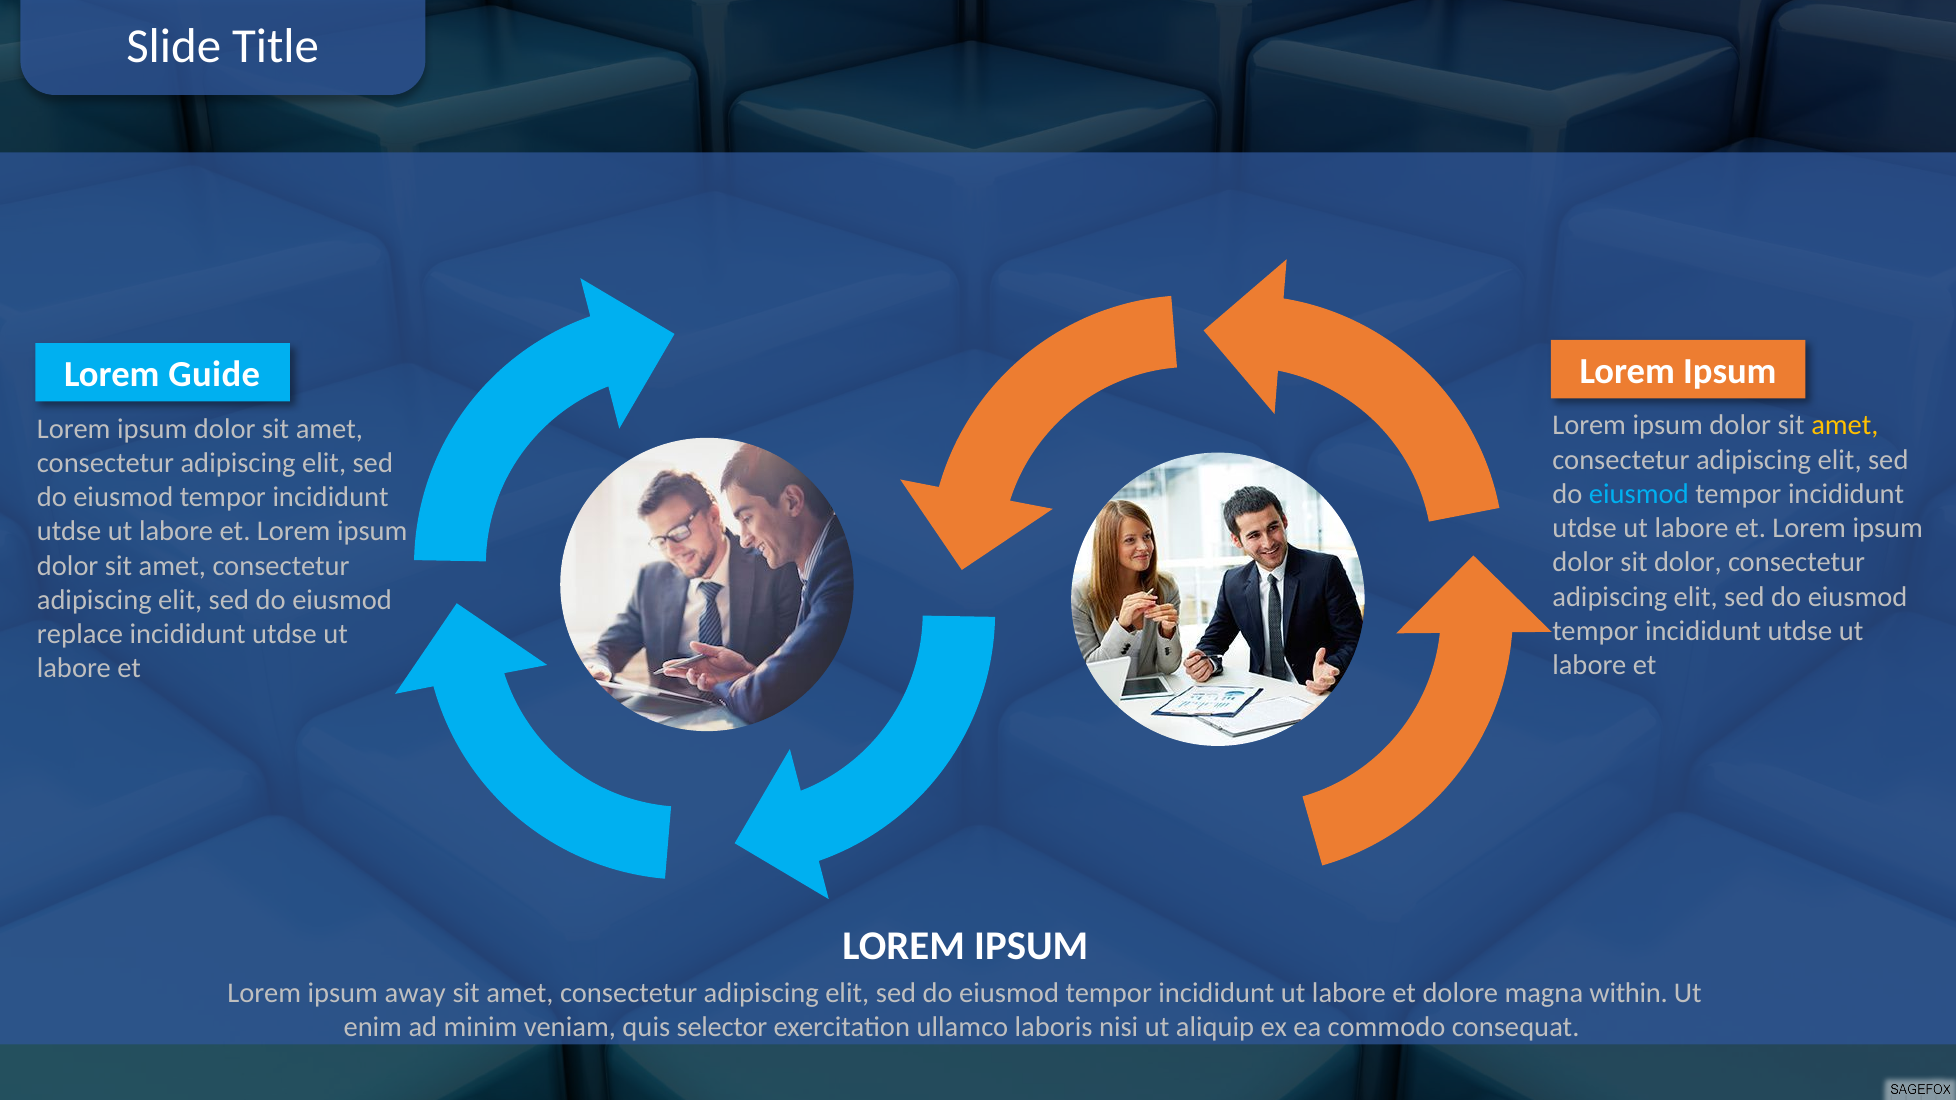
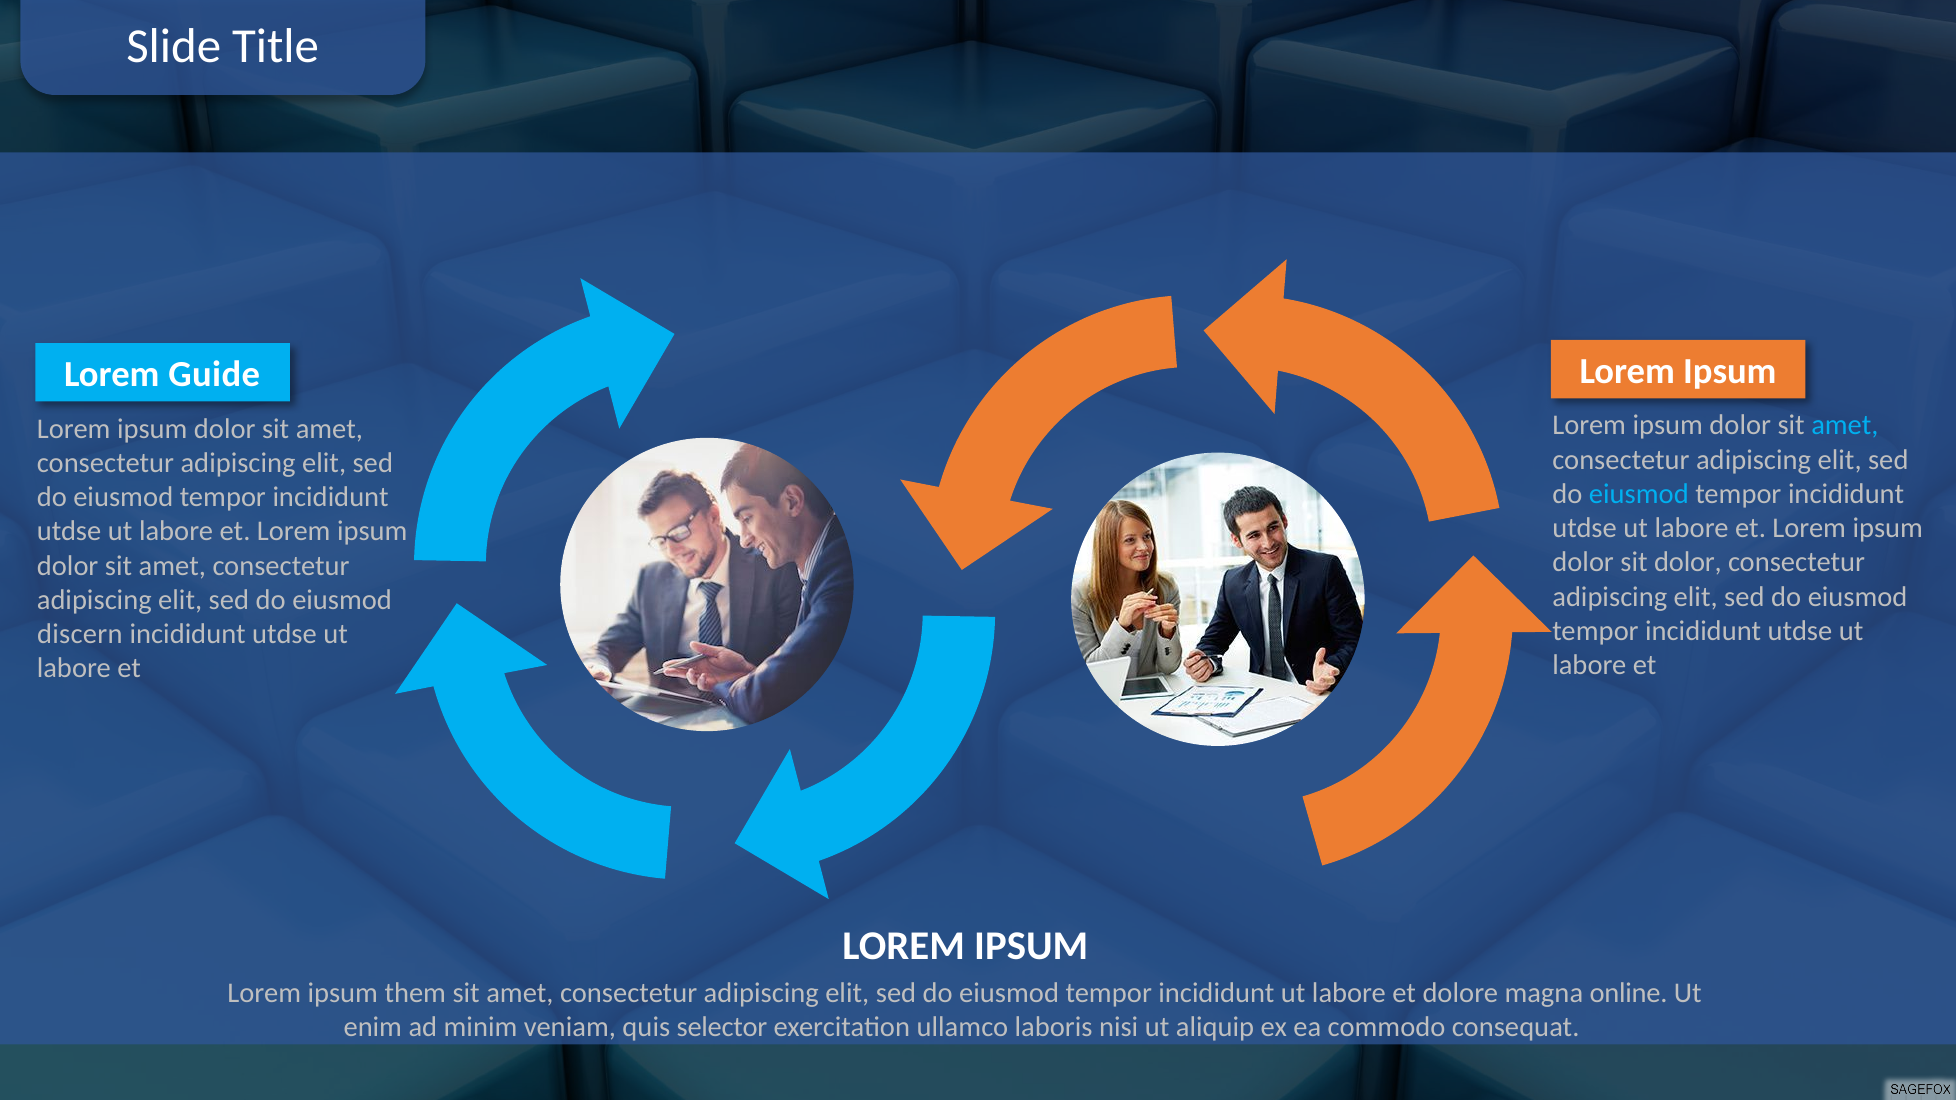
amet colour: yellow -> light blue (1845, 426)
replace: replace -> discern (80, 634)
away: away -> them (415, 993)
within: within -> online (1629, 993)
